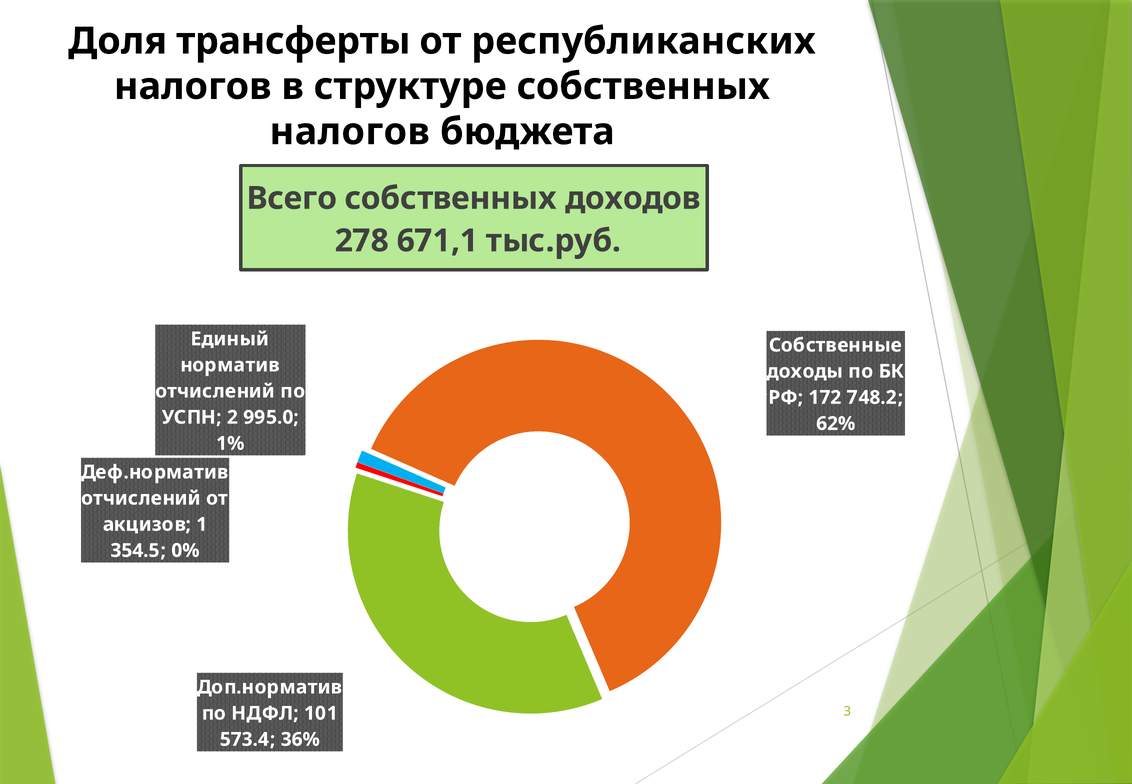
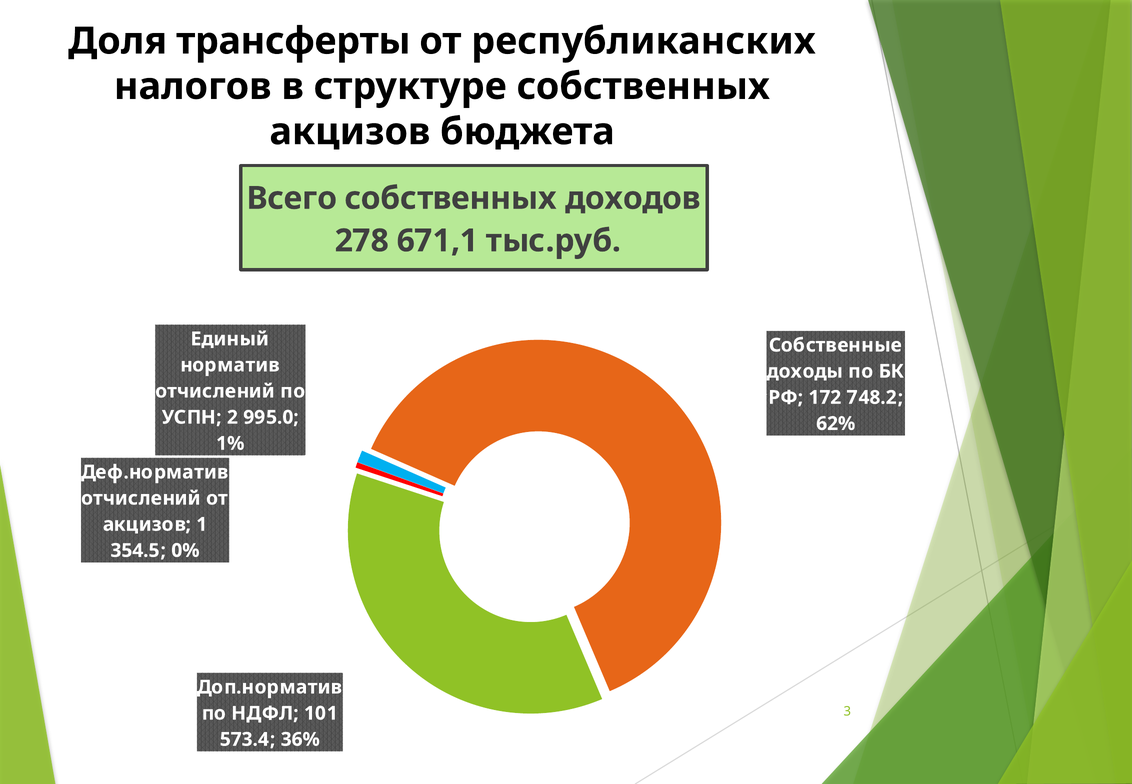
налогов: налогов -> акцизов (350, 132)
